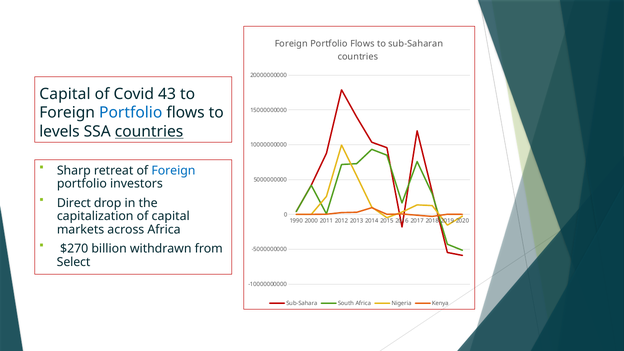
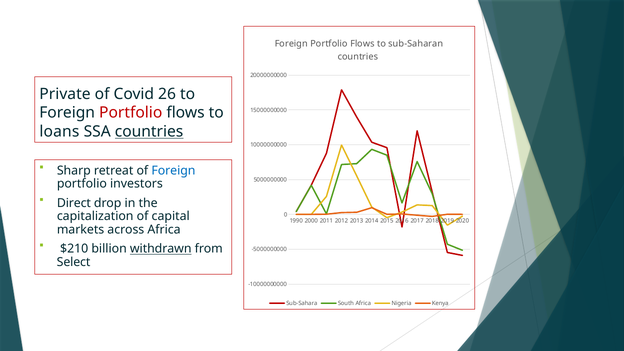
Capital: Capital -> Private (65, 94)
43: 43 -> 26 (167, 94)
Portfolio colour: blue -> red (131, 113)
levels: levels -> loans (59, 132)
$270: $270 -> $210 (74, 249)
withdrawn underline: none -> present (161, 249)
